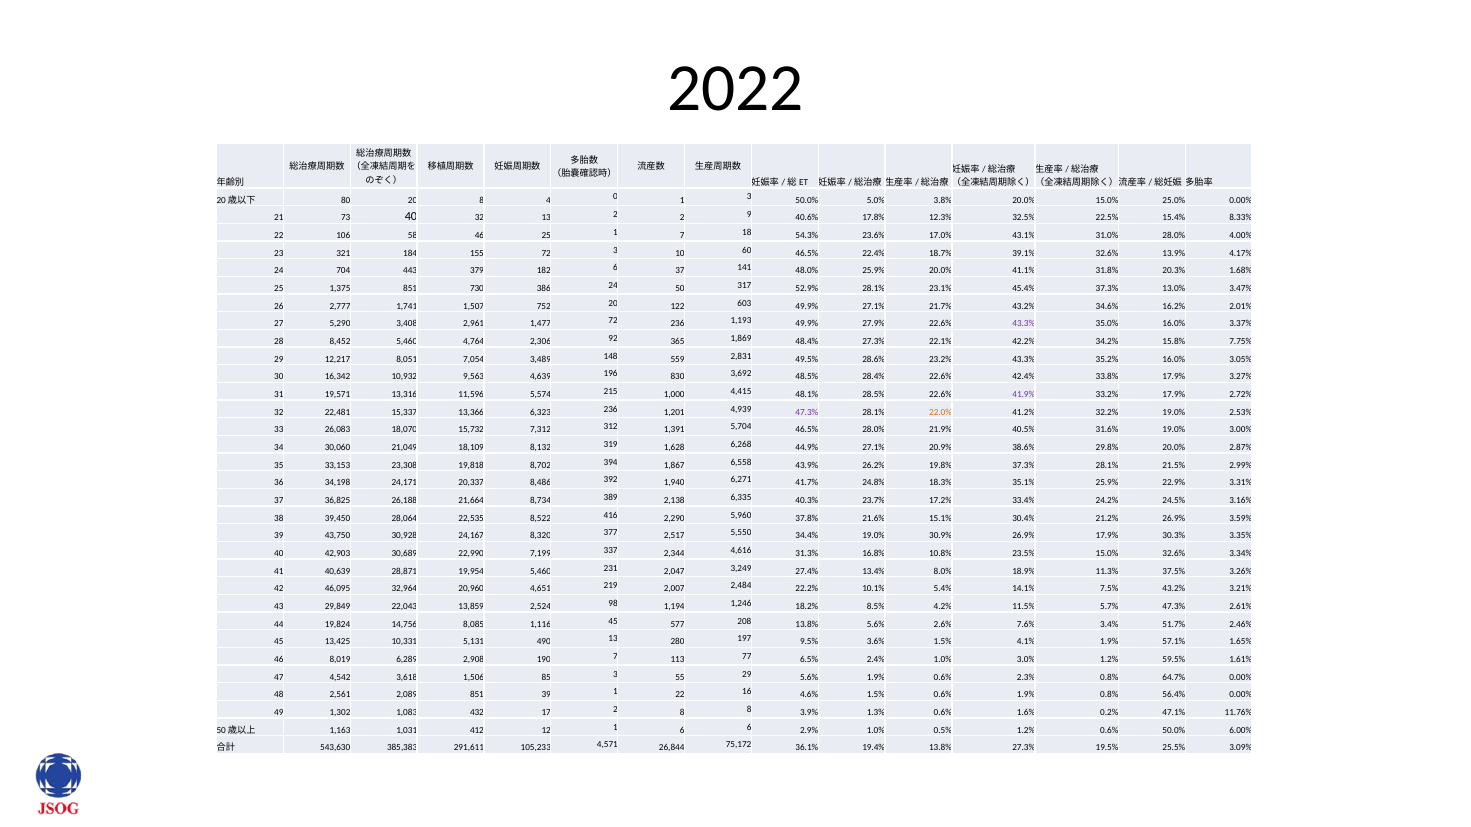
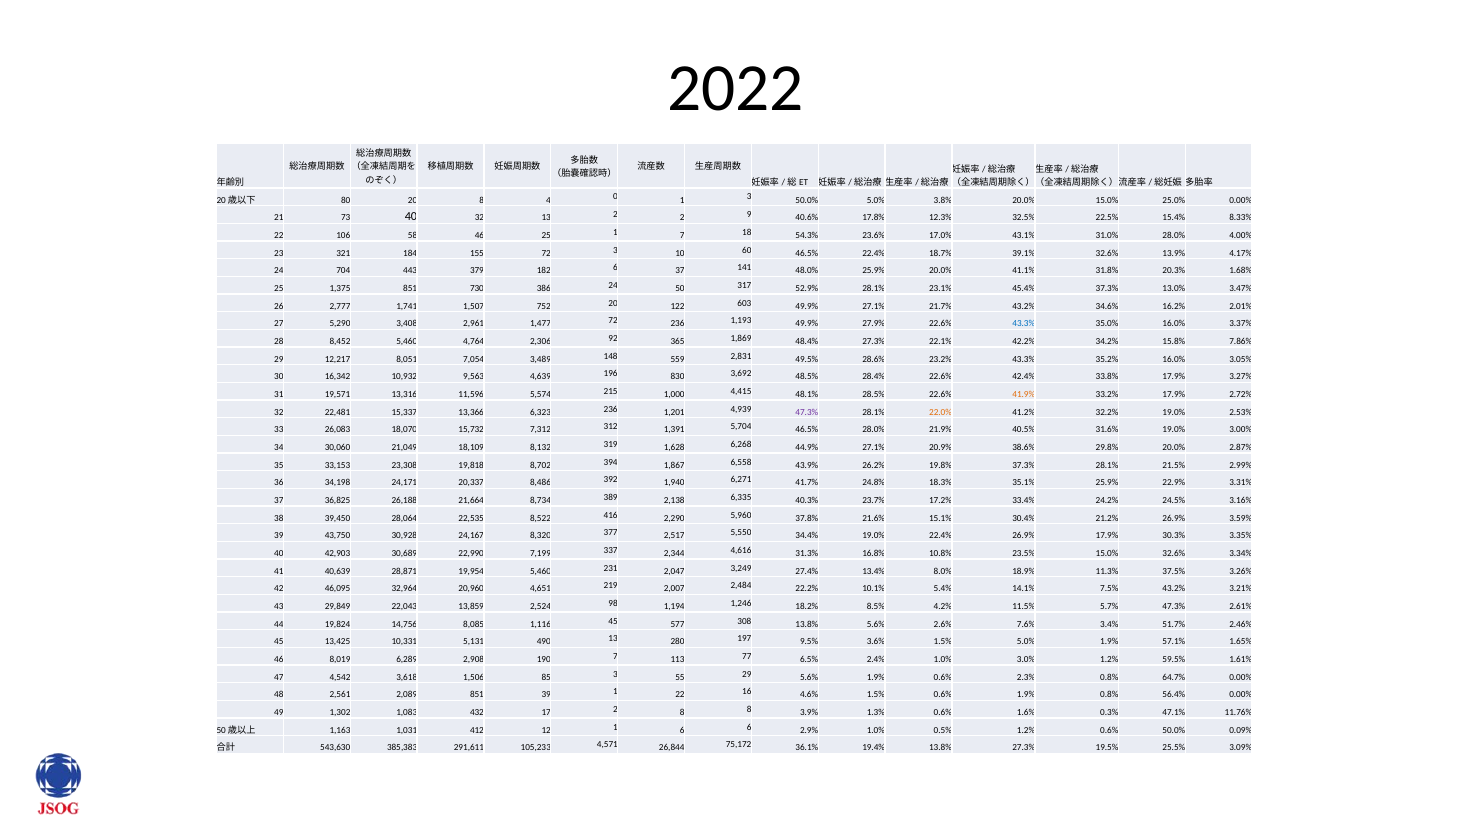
43.3% colour: purple -> blue (1024, 324)
7.75%: 7.75% -> 7.86% (1241, 342)
41.9% colour: purple -> orange (1024, 395)
19.0% 30.9%: 30.9% -> 22.4% (941, 536)
208: 208 -> 308 (744, 621)
1.5% 4.1%: 4.1% -> 5.0% (1026, 642)
0.2%: 0.2% -> 0.3% (1109, 713)
6.00%: 6.00% -> 0.09% (1241, 731)
